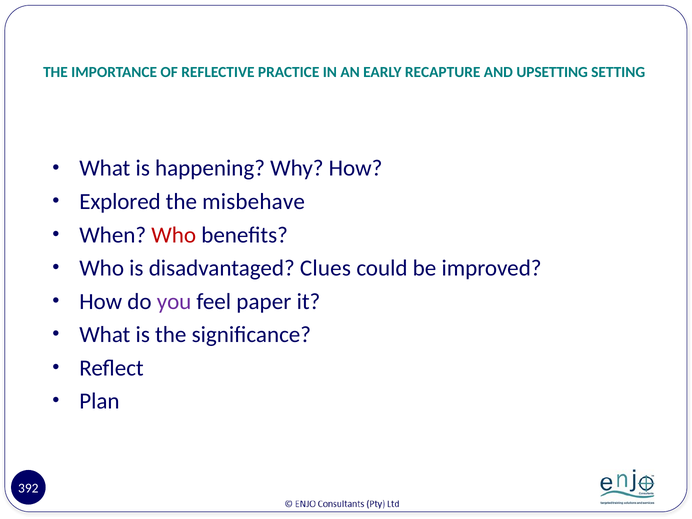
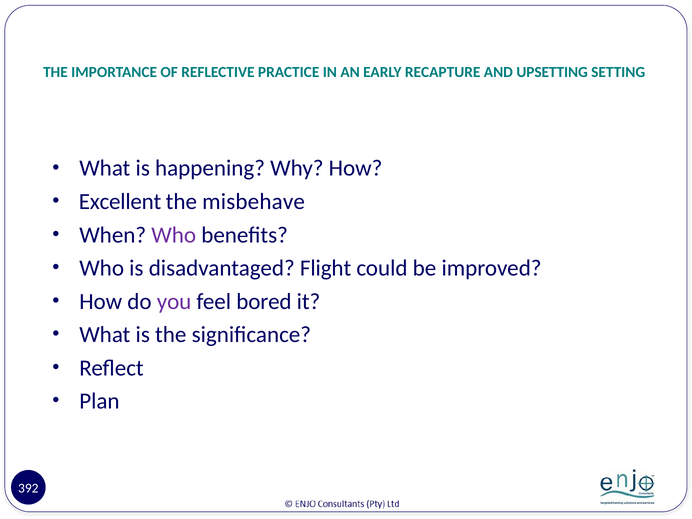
Explored: Explored -> Excellent (120, 202)
Who colour: red -> purple (174, 235)
Clues: Clues -> Flight (326, 268)
paper: paper -> bored (264, 301)
